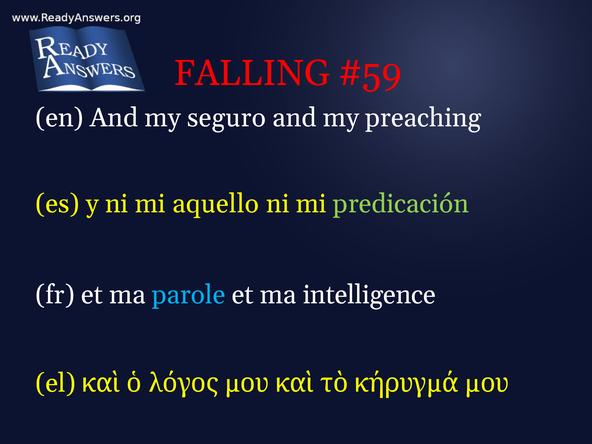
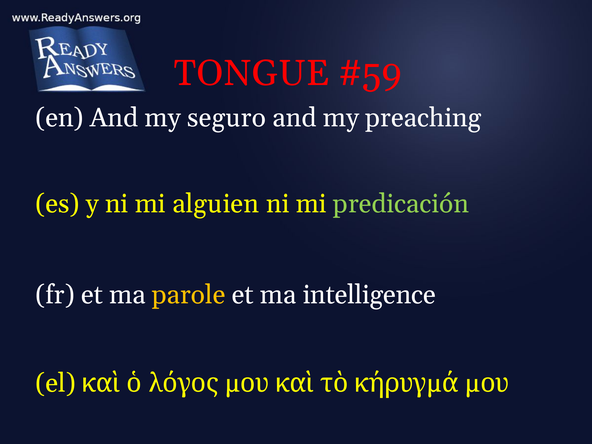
FALLING: FALLING -> TONGUE (252, 73)
aquello: aquello -> alguien (216, 204)
parole colour: light blue -> yellow (189, 295)
